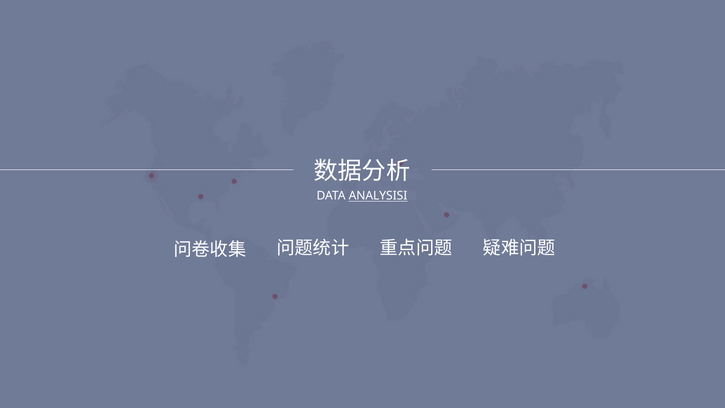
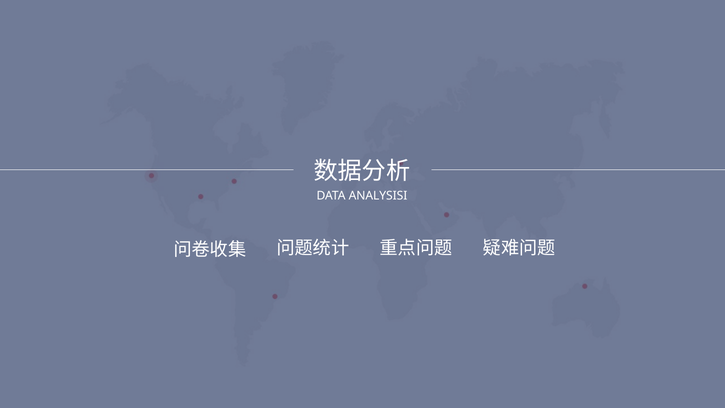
ANALYSISI underline: present -> none (378, 196)
